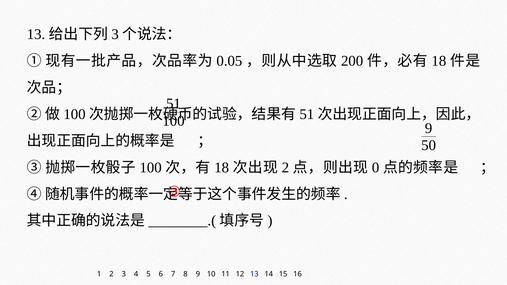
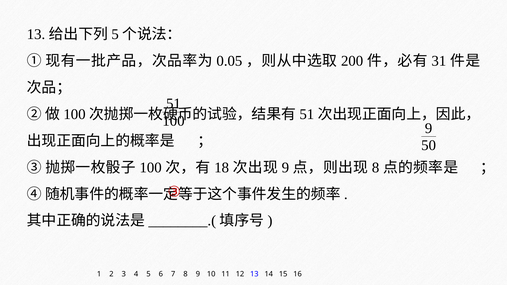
3: 3 -> 5 (115, 34)
18: 18 -> 31 (439, 61)
2: 2 -> 9 (285, 168)
0: 0 -> 8 (376, 168)
